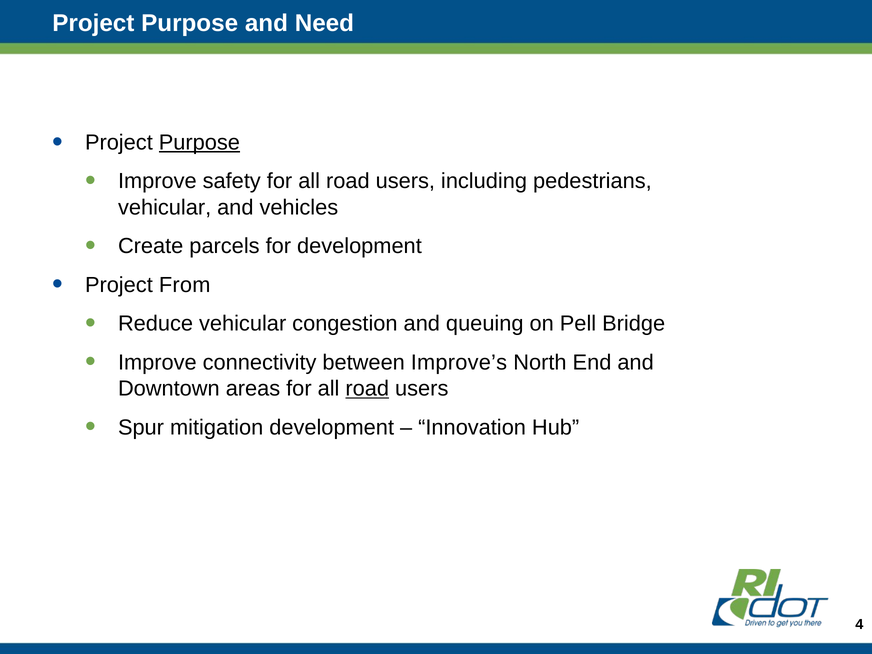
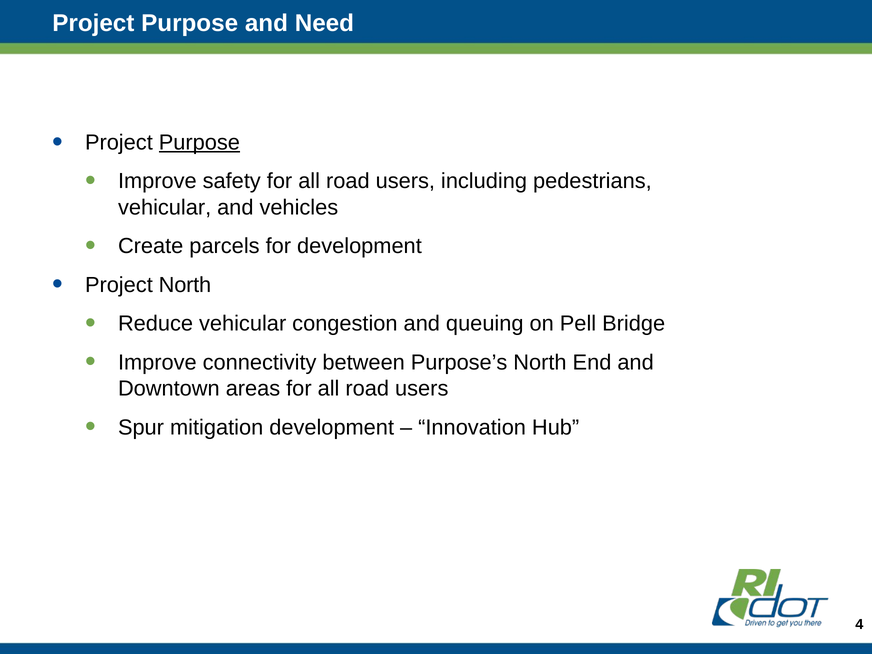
Project From: From -> North (185, 285)
Improve’s: Improve’s -> Purpose’s (459, 362)
road underline: present -> none (367, 389)
